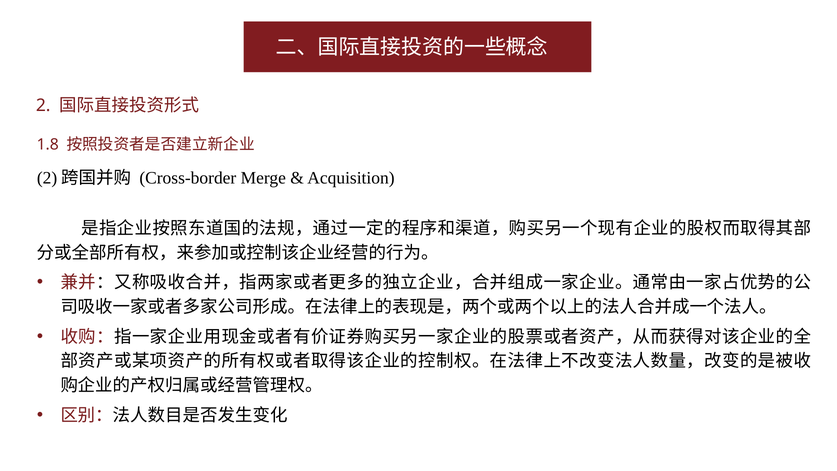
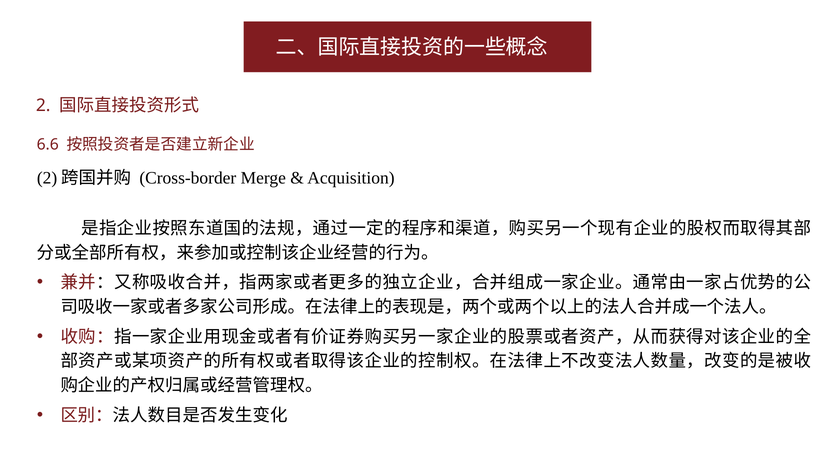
1.8: 1.8 -> 6.6 (48, 145)
